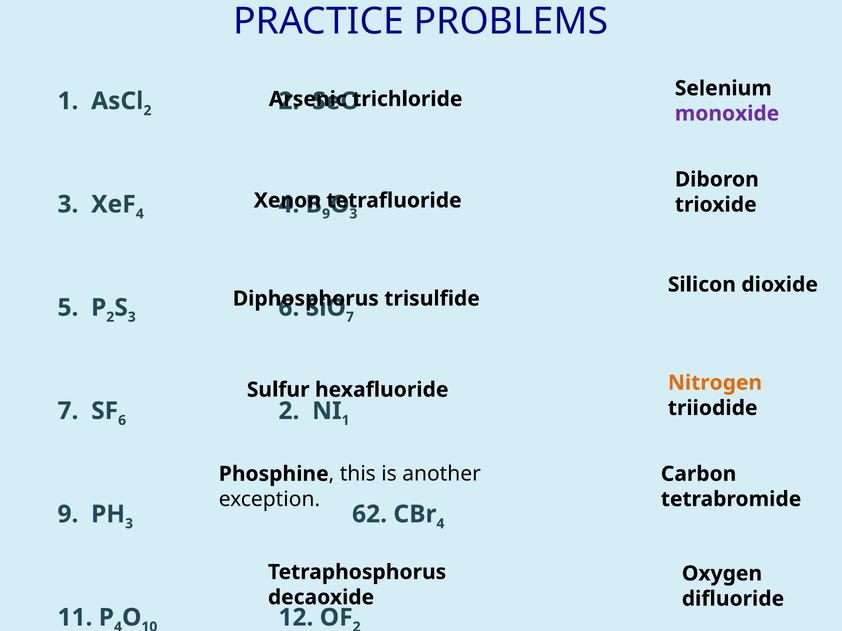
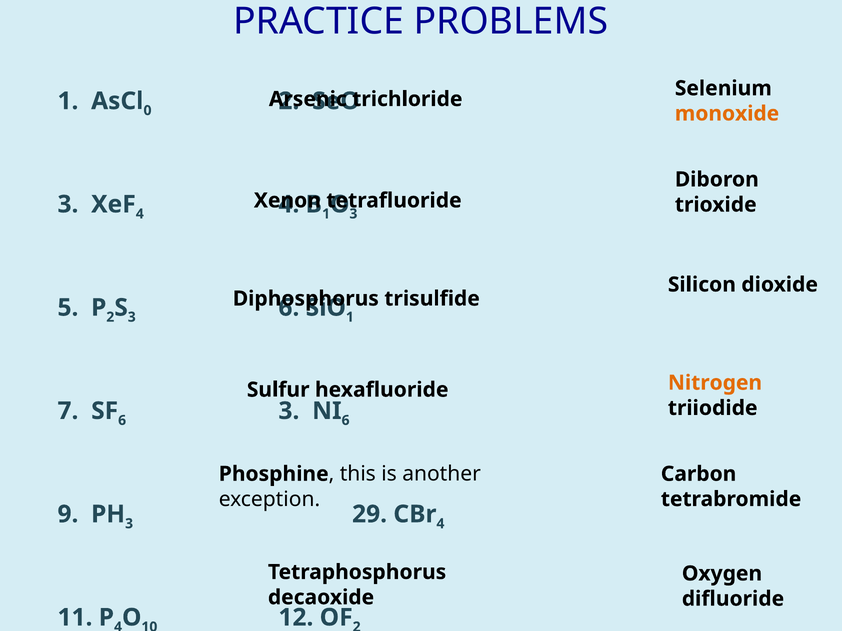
2: 2 -> 0 (148, 111)
monoxide colour: purple -> orange (727, 114)
9: 9 -> 1 (326, 214)
7: 7 -> 1 (350, 317)
6 2: 2 -> 3 (289, 411)
1: 1 -> 6 (346, 421)
62: 62 -> 29 (370, 515)
